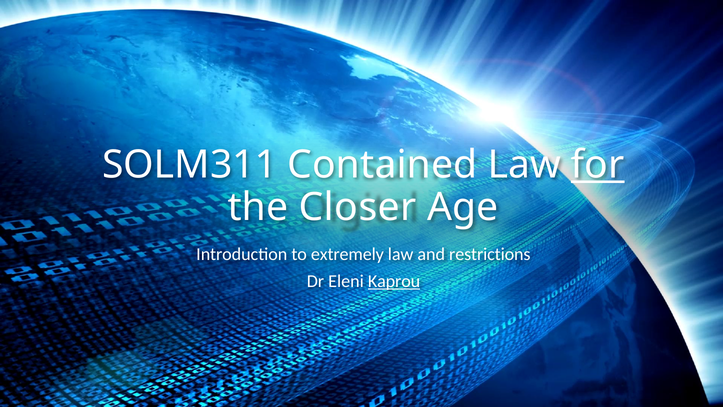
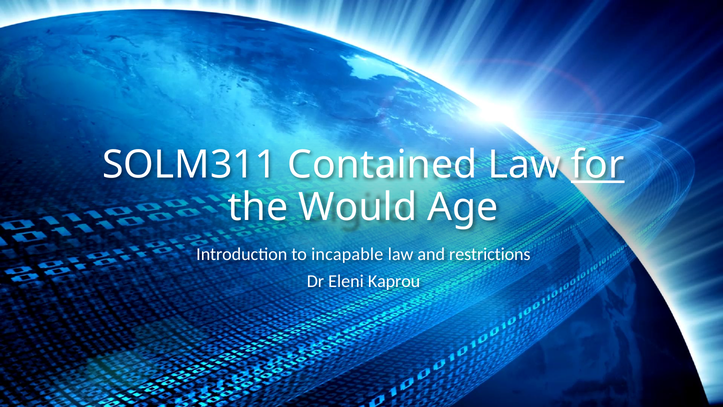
Closer: Closer -> Would (358, 207)
extremely: extremely -> incapable (347, 254)
Kaprou underline: present -> none (394, 281)
